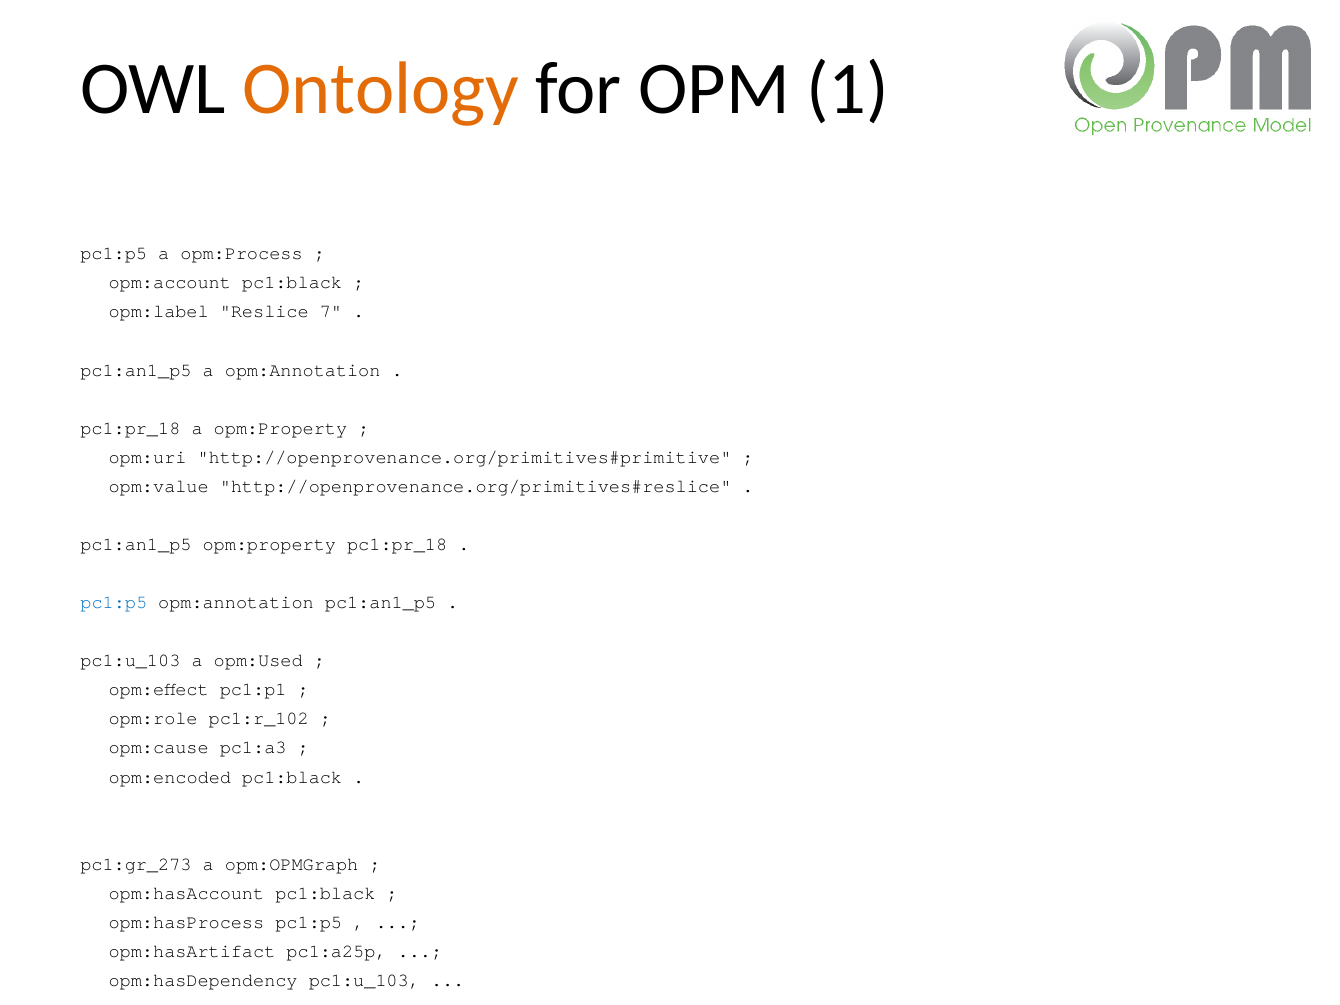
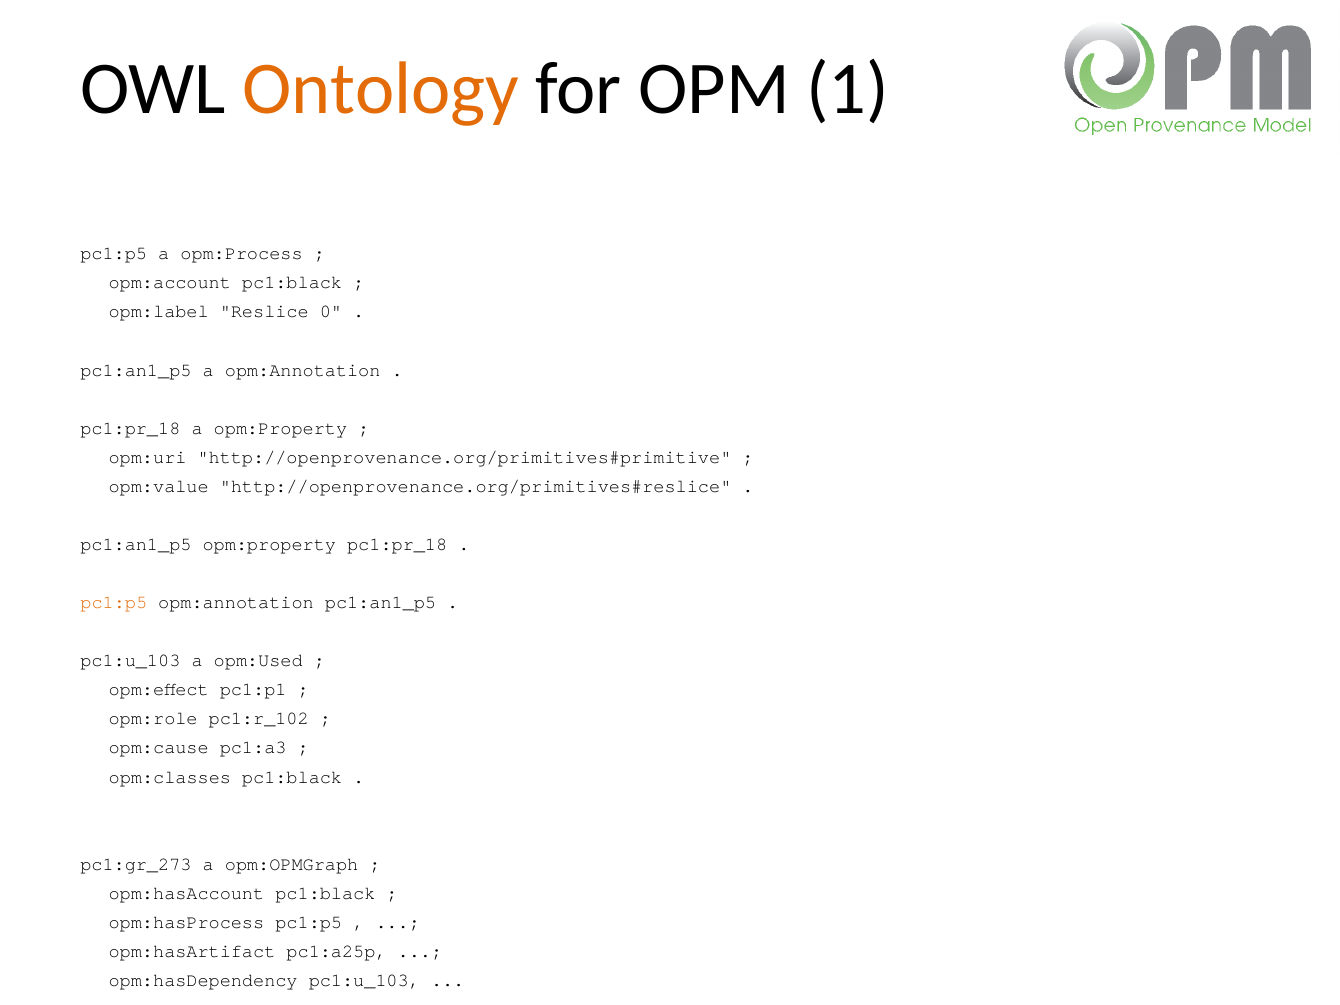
7: 7 -> 0 (331, 312)
pc1:p5 colour: blue -> orange (114, 602)
opm:encoded: opm:encoded -> opm:classes (170, 777)
